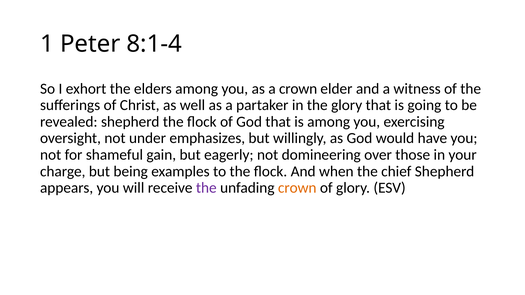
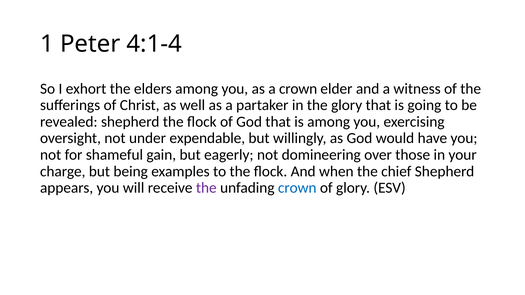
8:1-4: 8:1-4 -> 4:1-4 (154, 44)
emphasizes: emphasizes -> expendable (207, 138)
crown colour: orange -> blue (297, 188)
